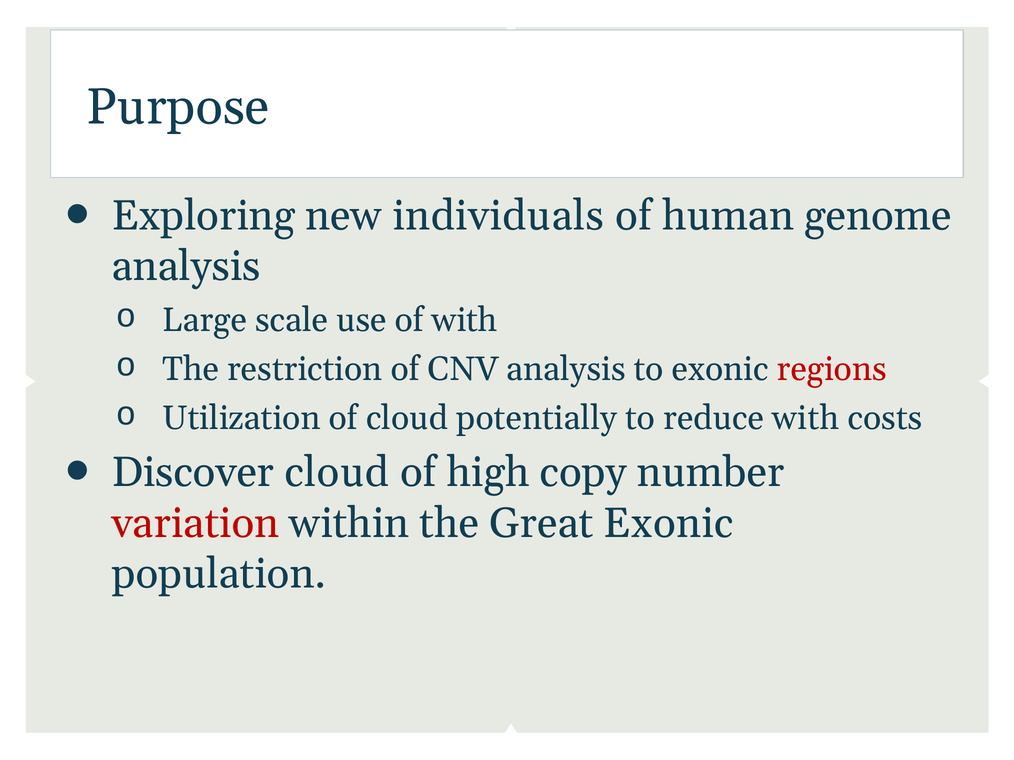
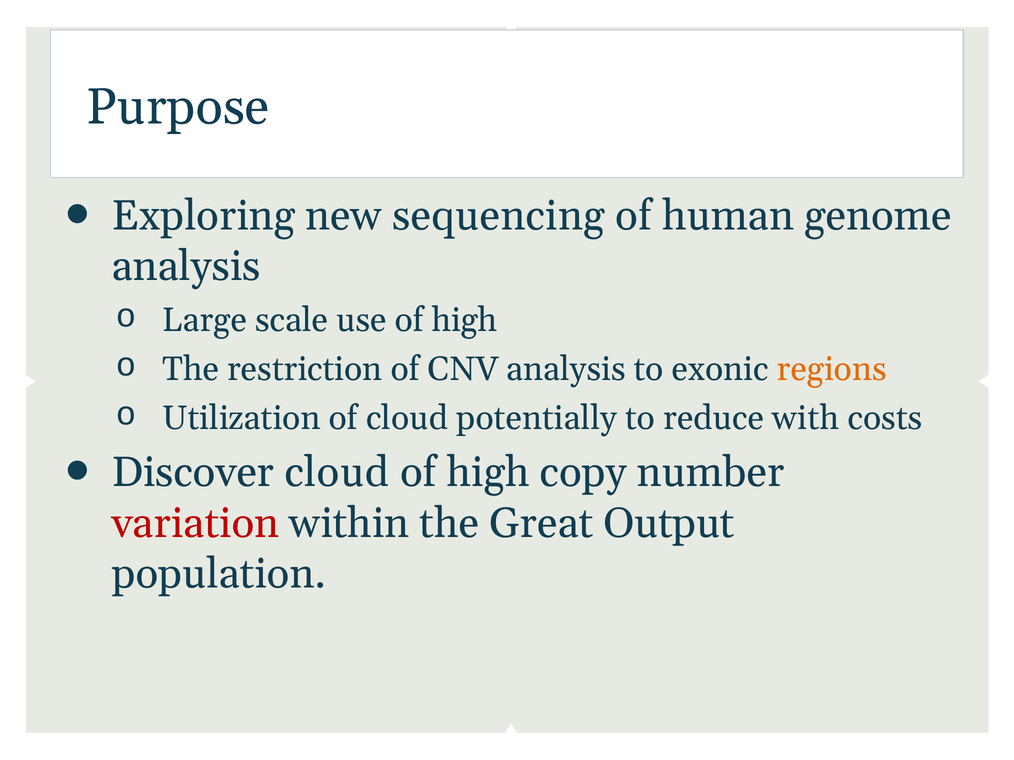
individuals: individuals -> sequencing (498, 216)
use of with: with -> high (465, 320)
regions colour: red -> orange (832, 369)
Great Exonic: Exonic -> Output (669, 524)
